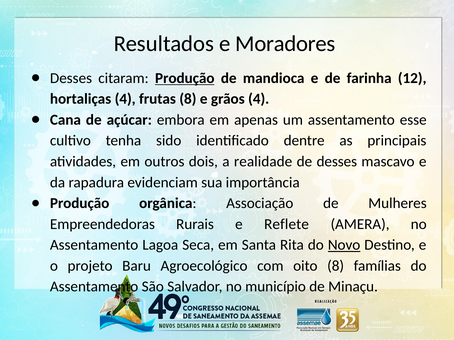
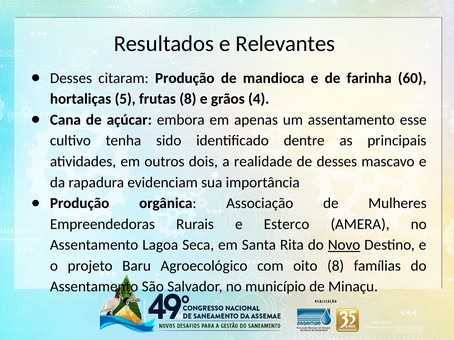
Moradores: Moradores -> Relevantes (285, 44)
Produção underline: present -> none (185, 78)
12: 12 -> 60 (412, 78)
hortaliças 4: 4 -> 5 (125, 99)
Reflete: Reflete -> Esterco (287, 224)
